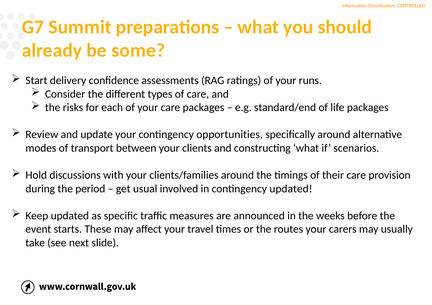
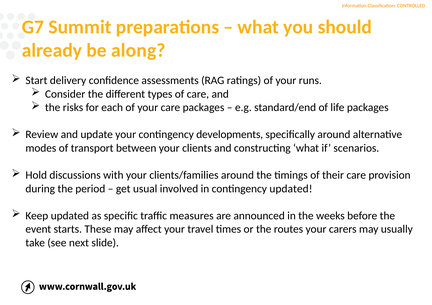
some: some -> along (138, 51)
opportunities: opportunities -> developments (230, 135)
